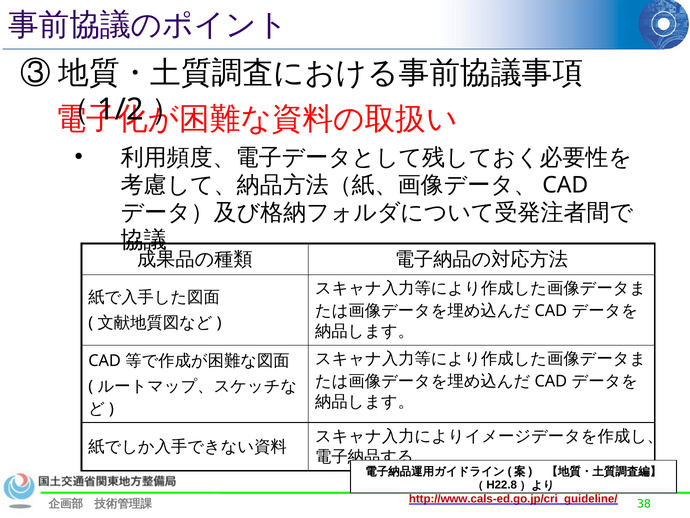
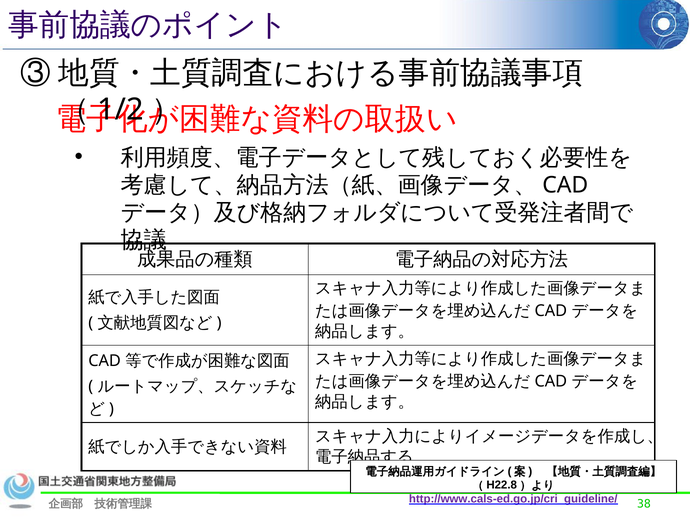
http://www.cals-ed.go.jp/cri_guideline/ colour: red -> purple (513, 498)
